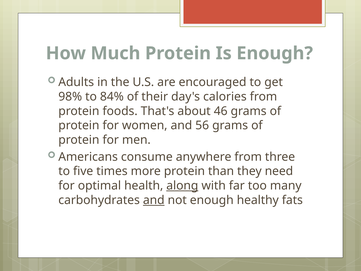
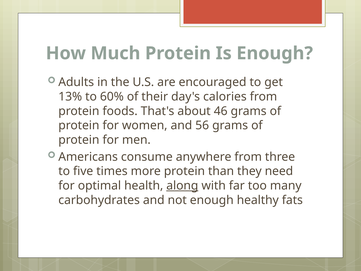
98%: 98% -> 13% (70, 97)
84%: 84% -> 60% (112, 97)
and underline: present -> none (154, 200)
